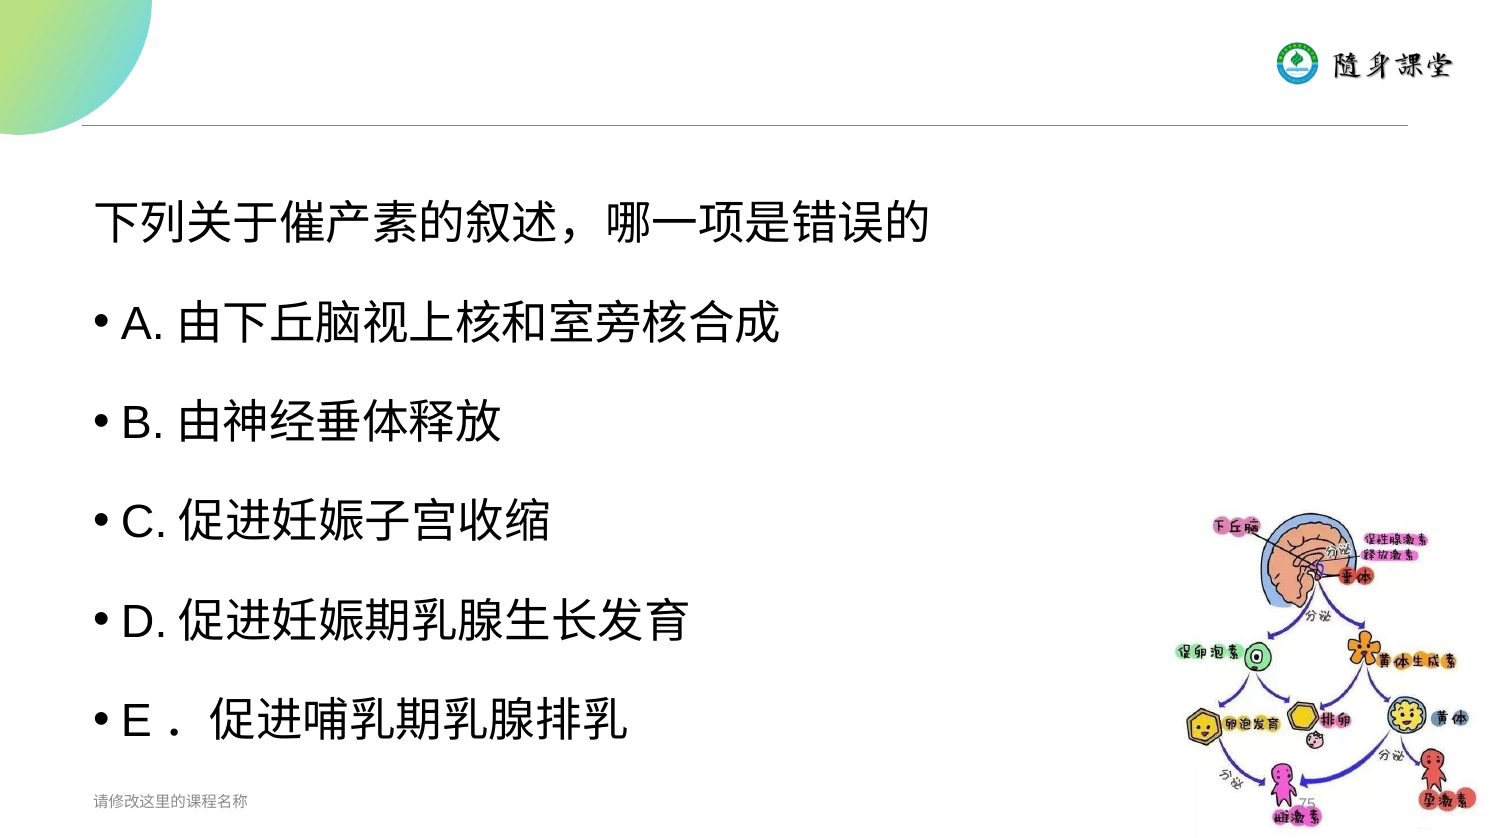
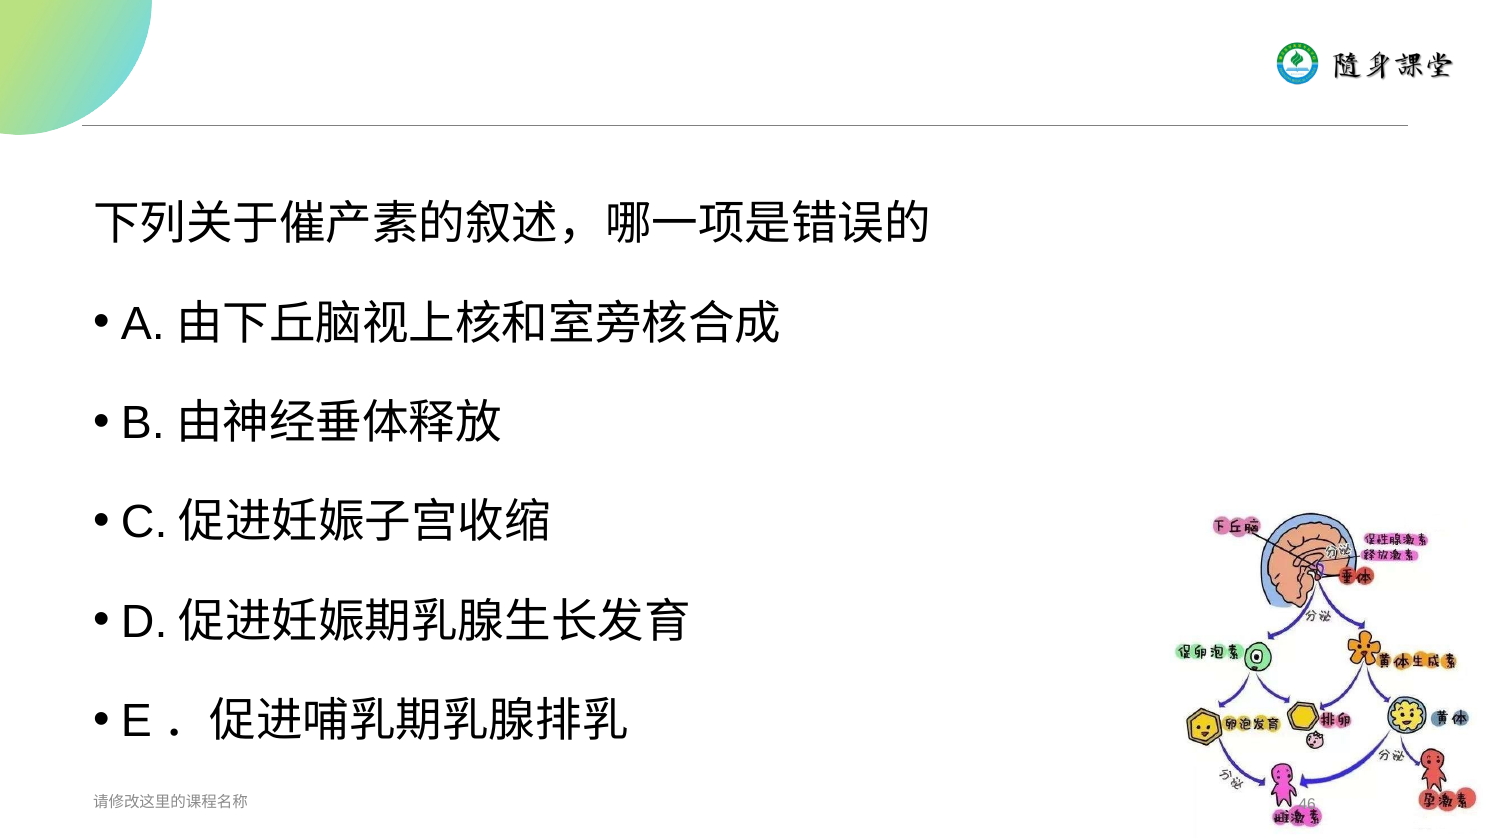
75: 75 -> 46 (1307, 805)
